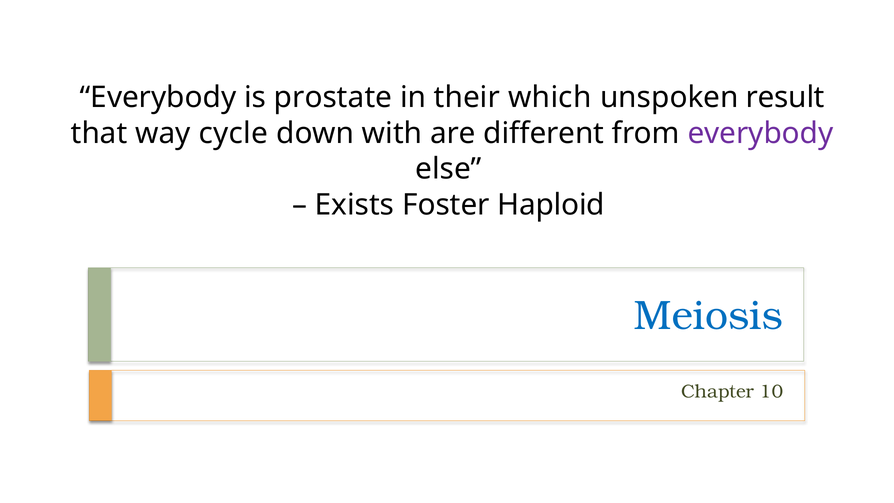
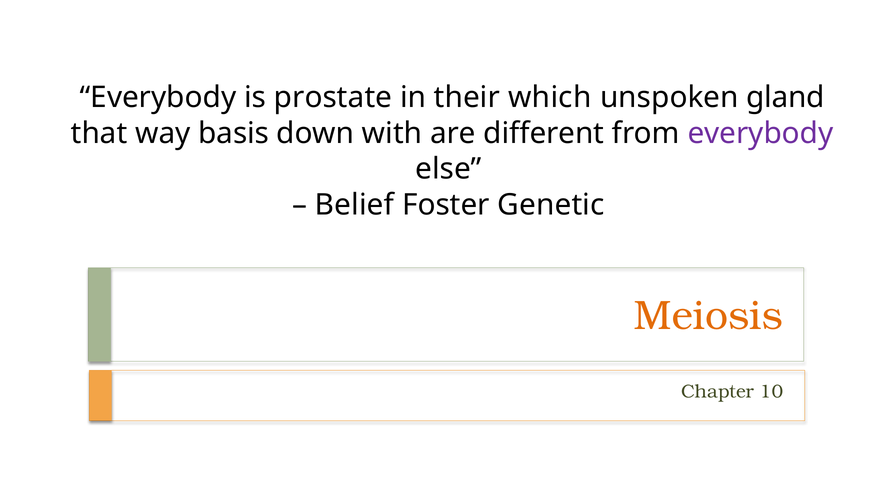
result: result -> gland (785, 98)
cycle: cycle -> basis (234, 133)
Exists: Exists -> Belief (354, 205)
Haploid: Haploid -> Genetic (551, 205)
Meiosis colour: blue -> orange (708, 316)
